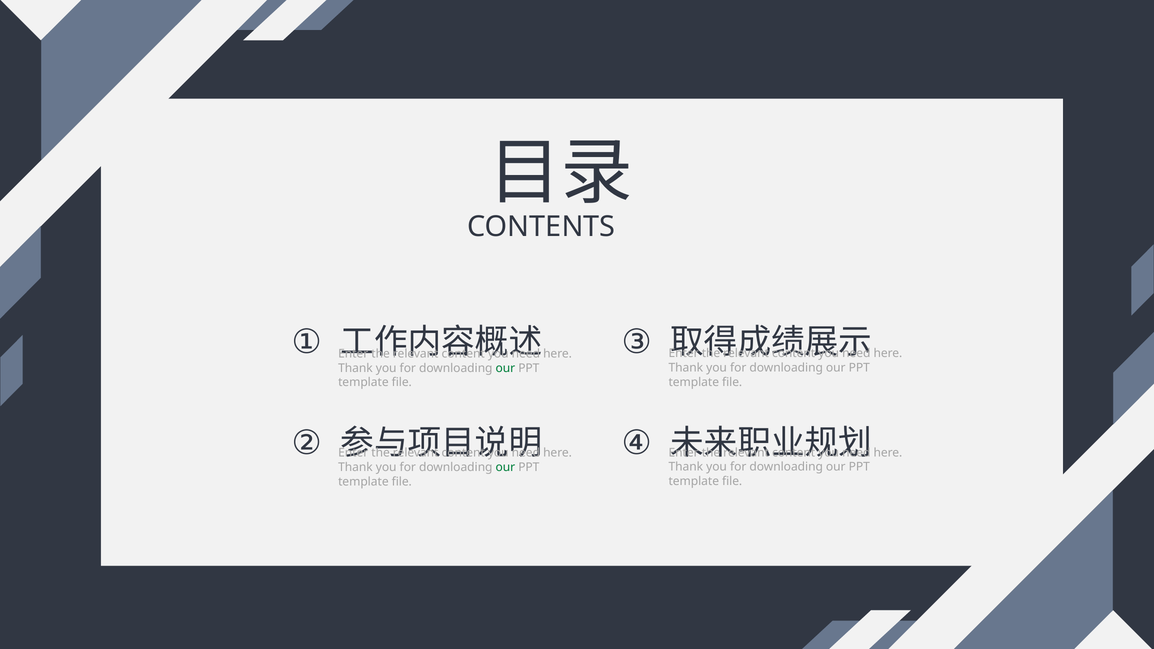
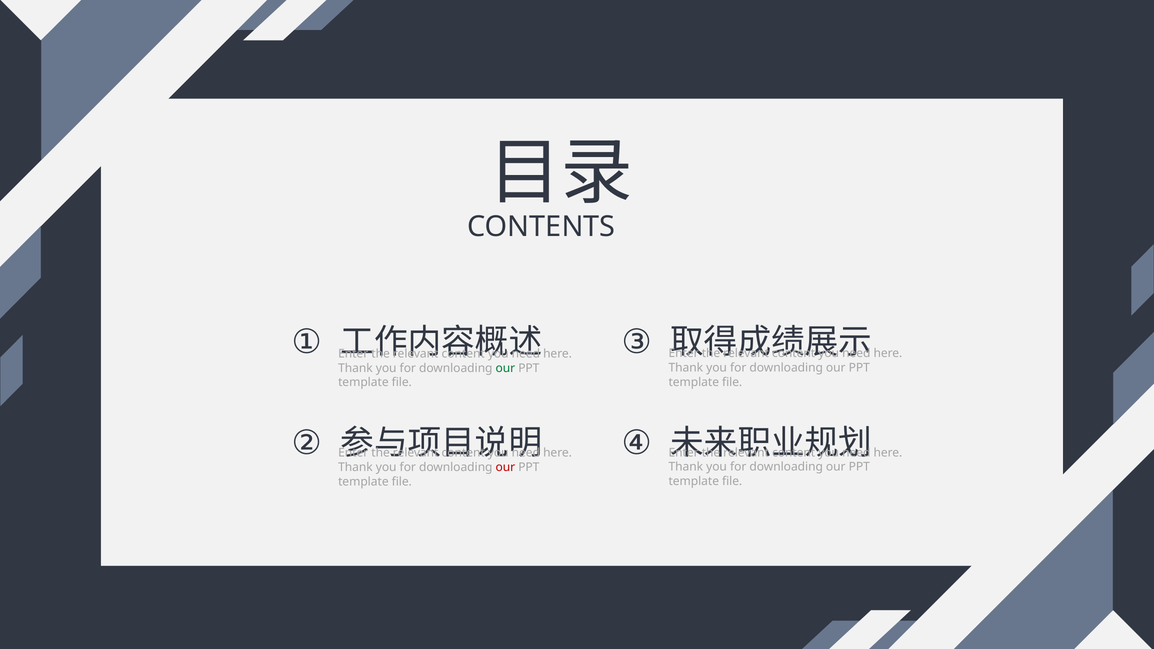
our colour: green -> red (505, 467)
